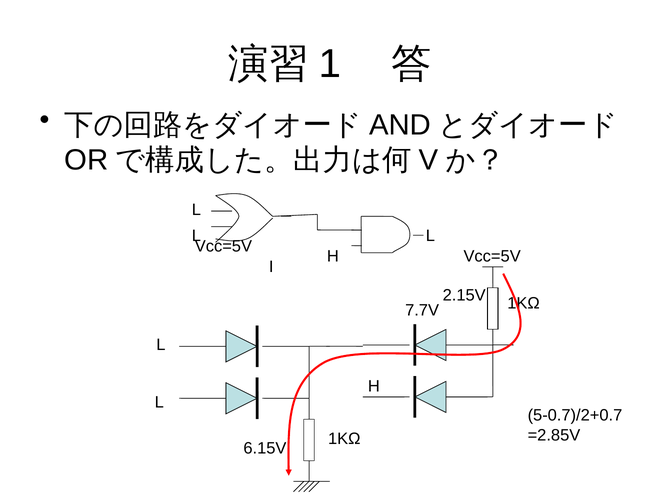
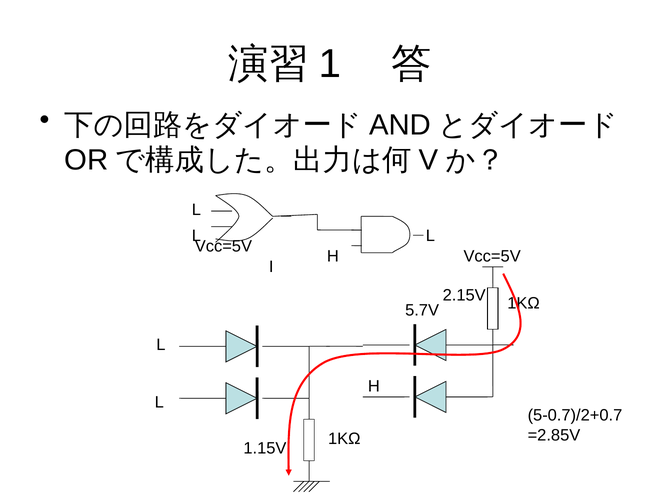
7.7V: 7.7V -> 5.7V (422, 311)
6.15V: 6.15V -> 1.15V (265, 448)
